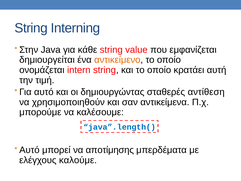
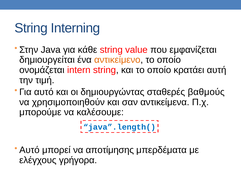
αντίθεση: αντίθεση -> βαθμούς (206, 92)
καλούμε: καλούμε -> γρήγορα (78, 160)
